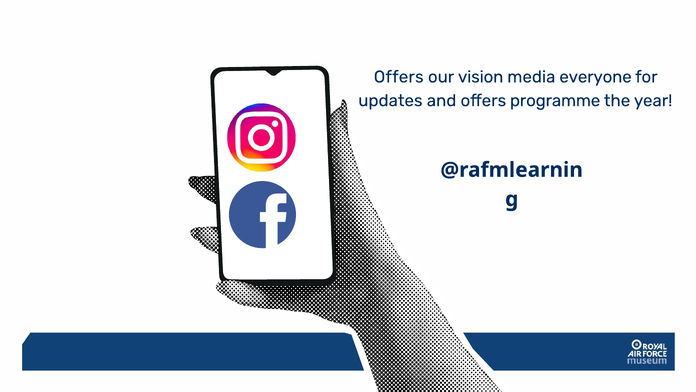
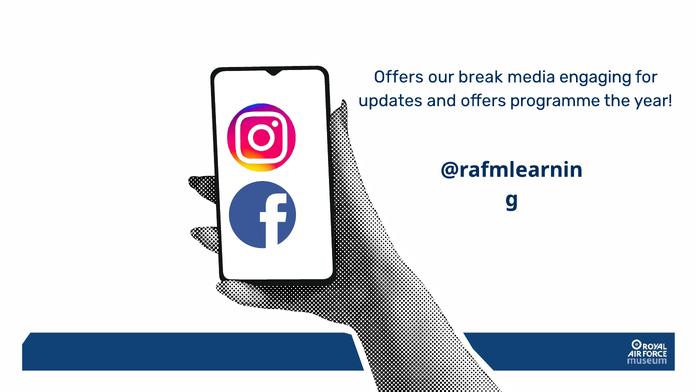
vision: vision -> break (481, 77)
everyone: everyone -> engaging (596, 77)
